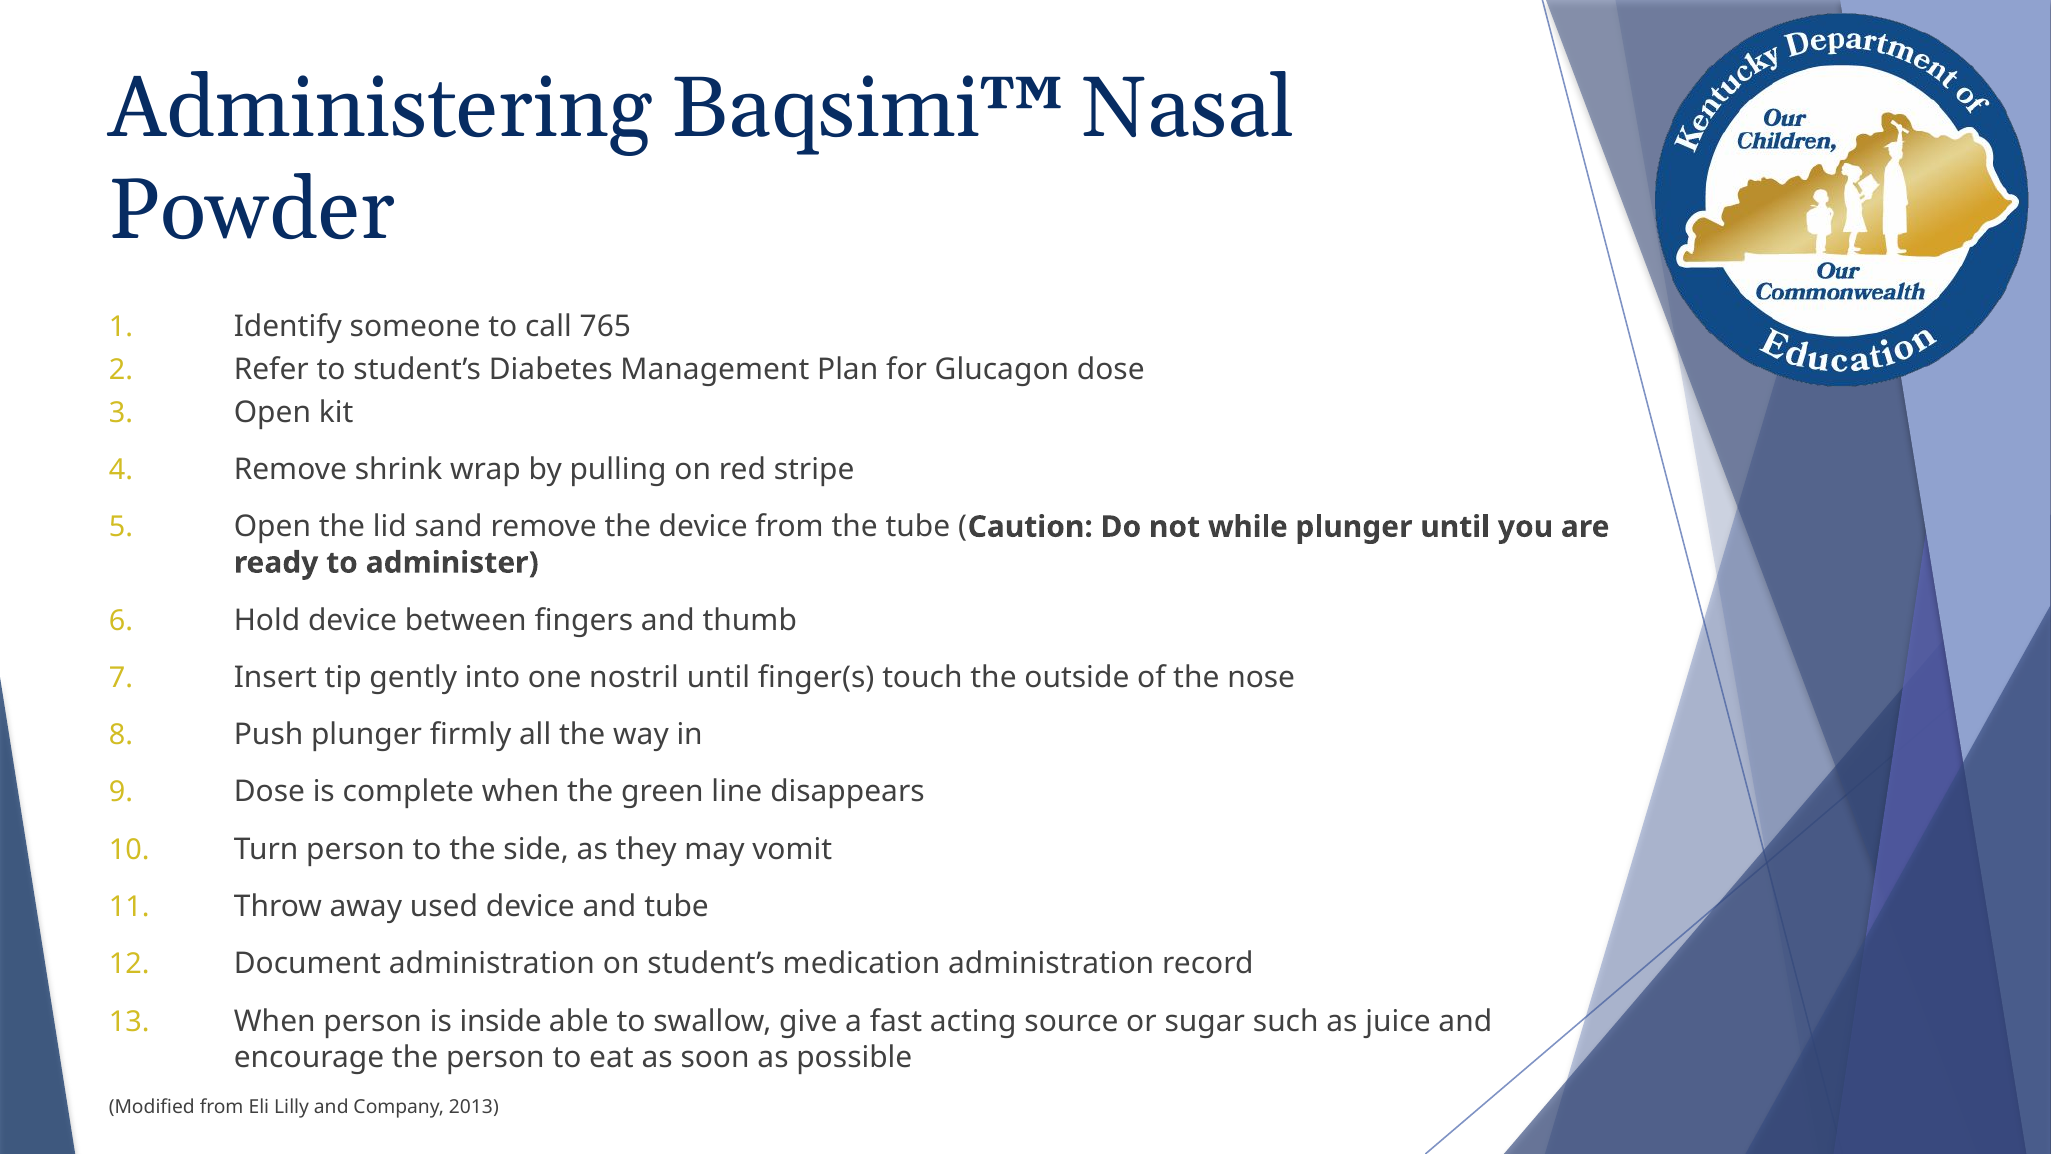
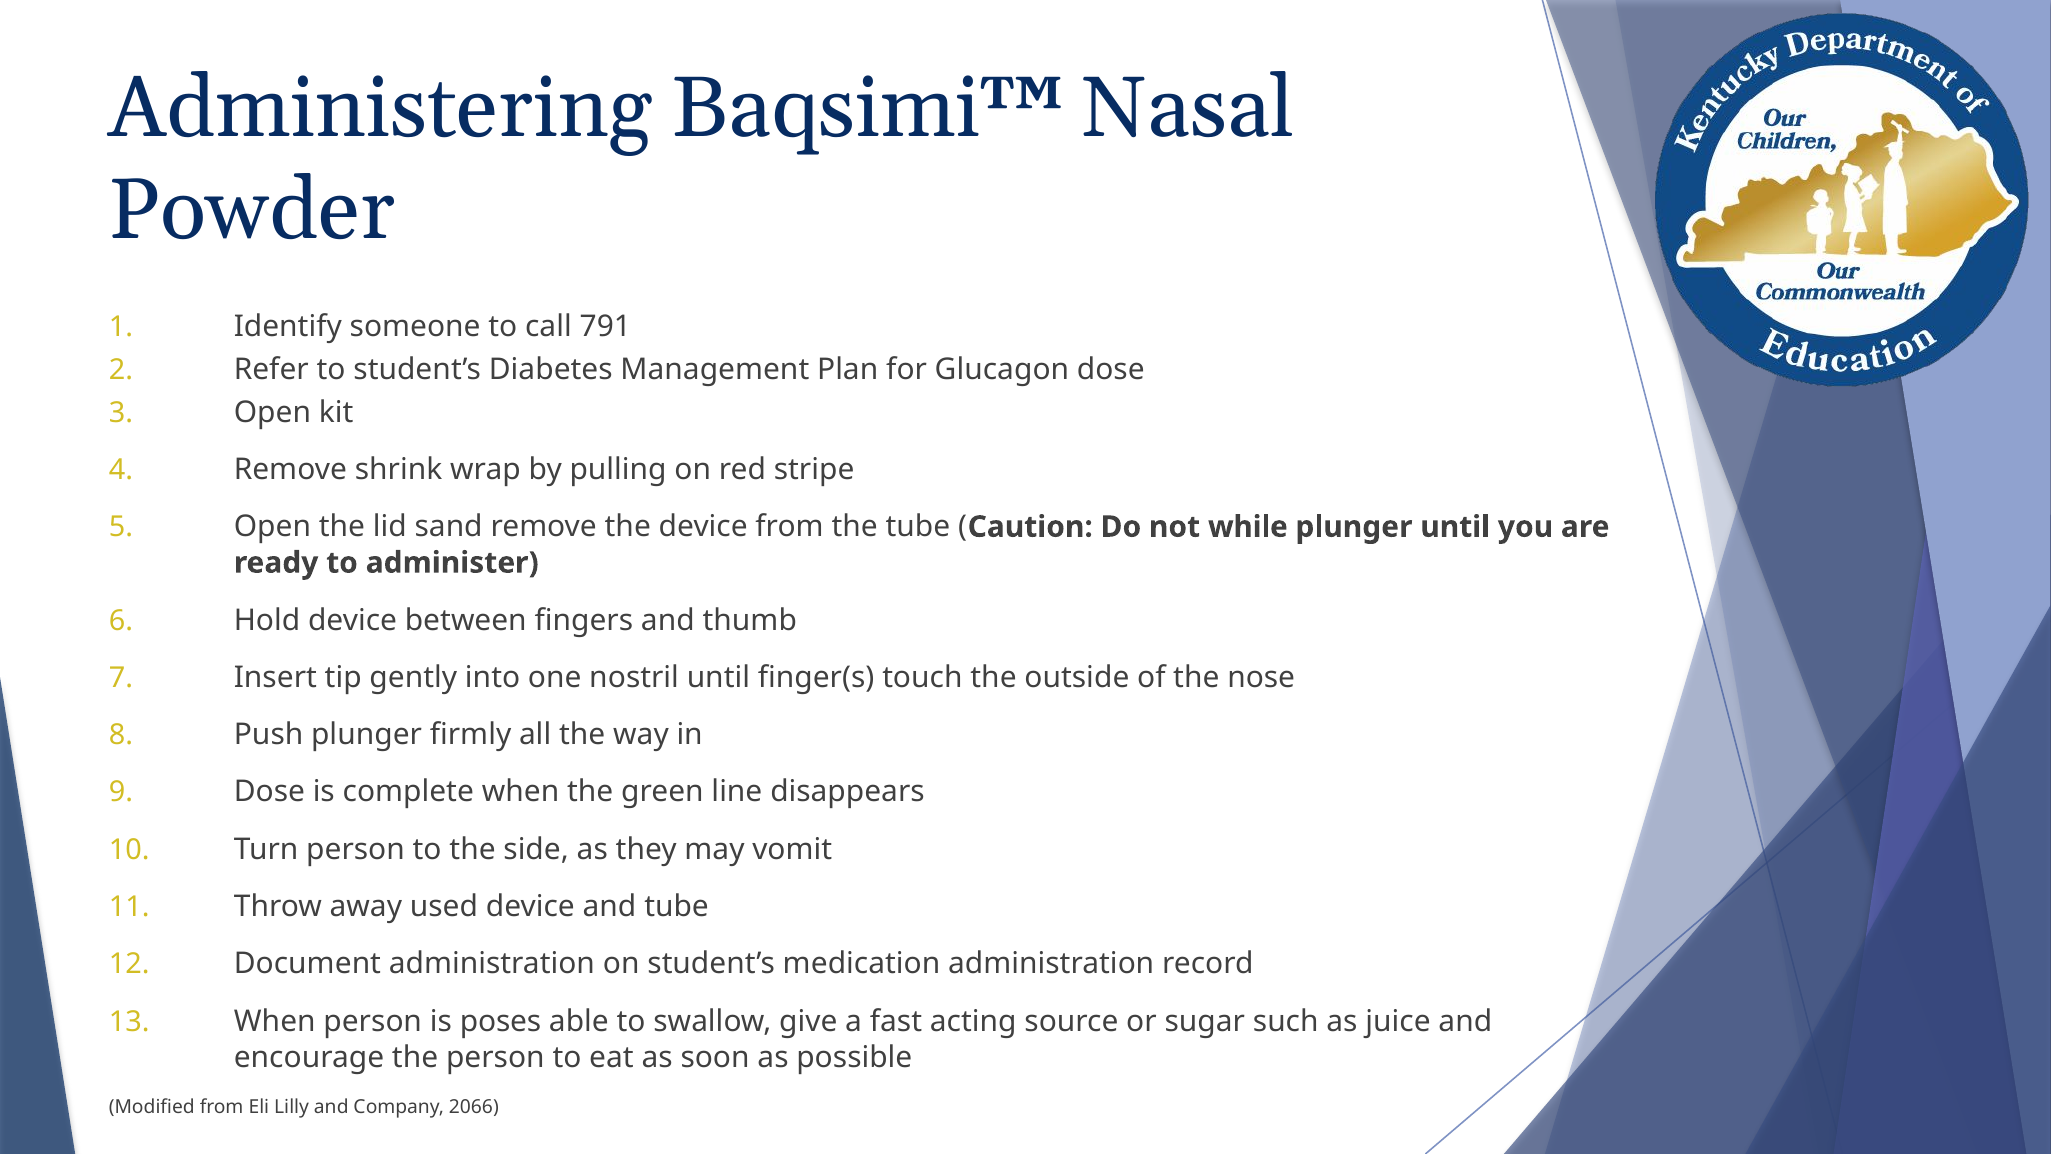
765: 765 -> 791 (605, 326)
inside: inside -> poses (501, 1021)
2013: 2013 -> 2066 (474, 1107)
